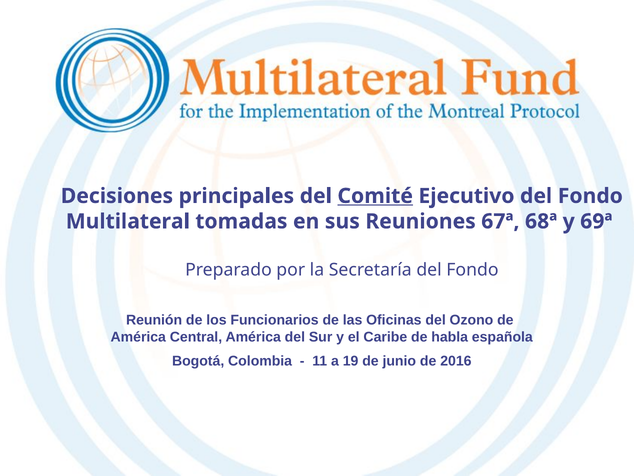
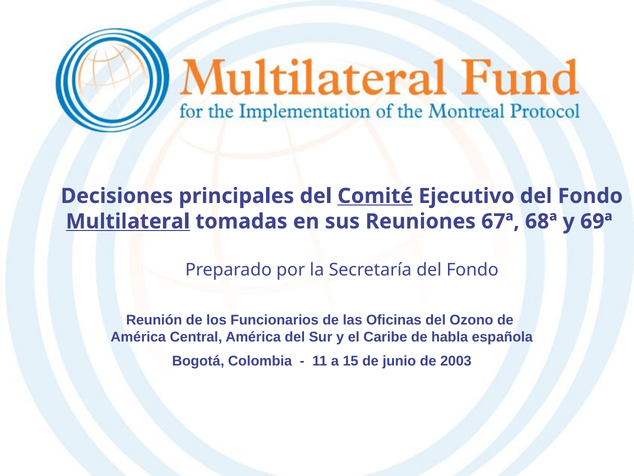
Multilateral underline: none -> present (128, 221)
19: 19 -> 15 (351, 361)
2016: 2016 -> 2003 (456, 361)
